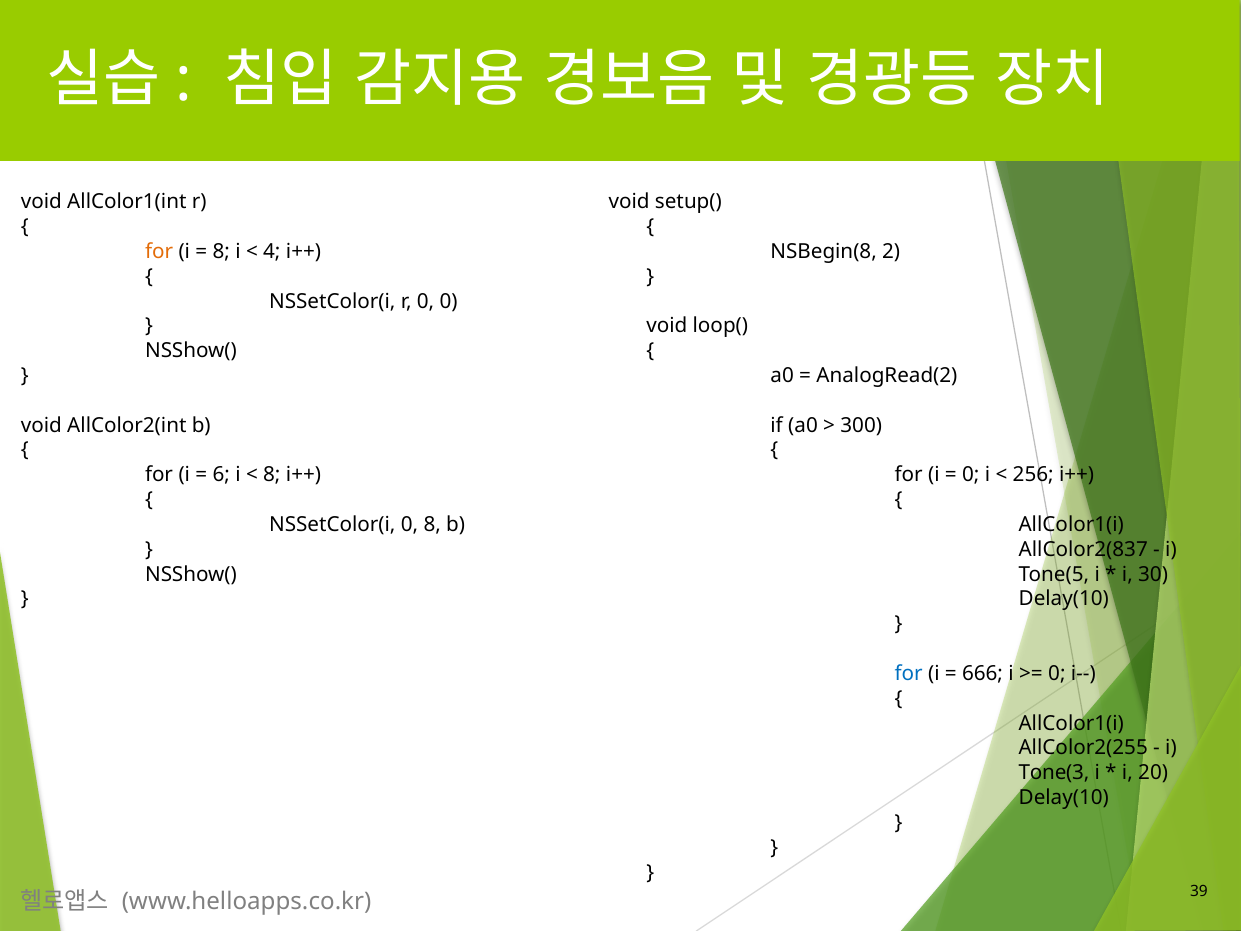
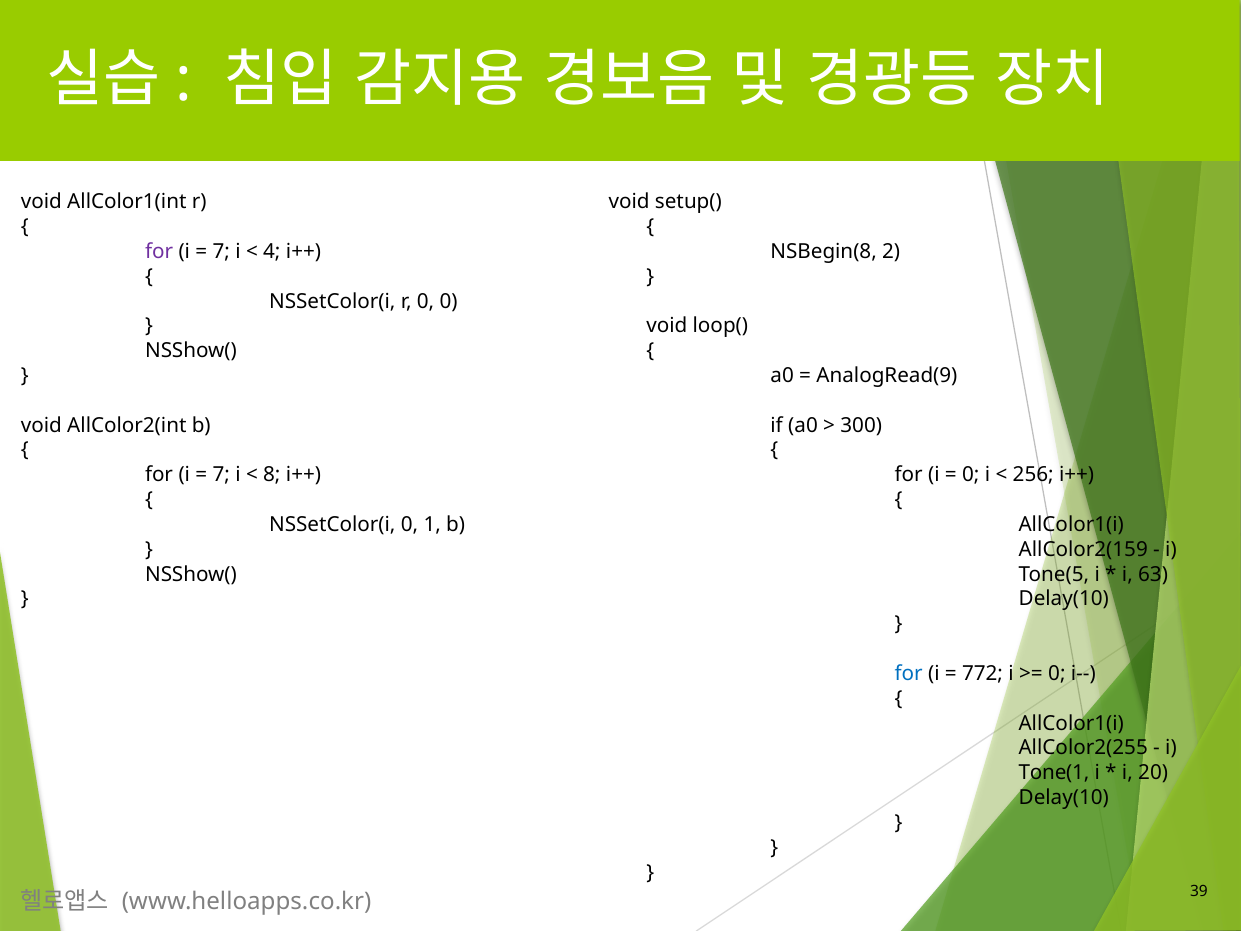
for colour: orange -> purple (159, 251)
8: 8 -> 7 (221, 251)
AnalogRead(2: AnalogRead(2 -> AnalogRead(9 (887, 376)
6: 6 -> 7 (221, 475)
0 8: 8 -> 1 (432, 525)
AllColor2(837: AllColor2(837 -> AllColor2(159 (1083, 549)
30: 30 -> 63 (1153, 574)
666: 666 -> 772 (983, 673)
Tone(3: Tone(3 -> Tone(1 (1054, 773)
